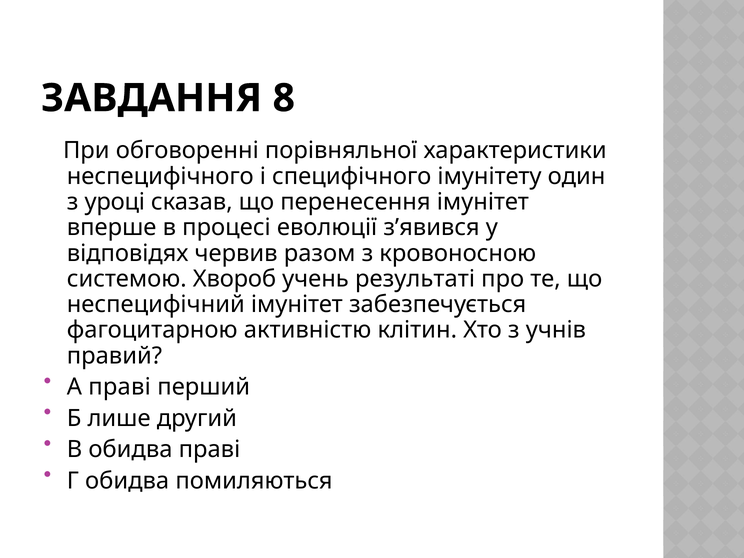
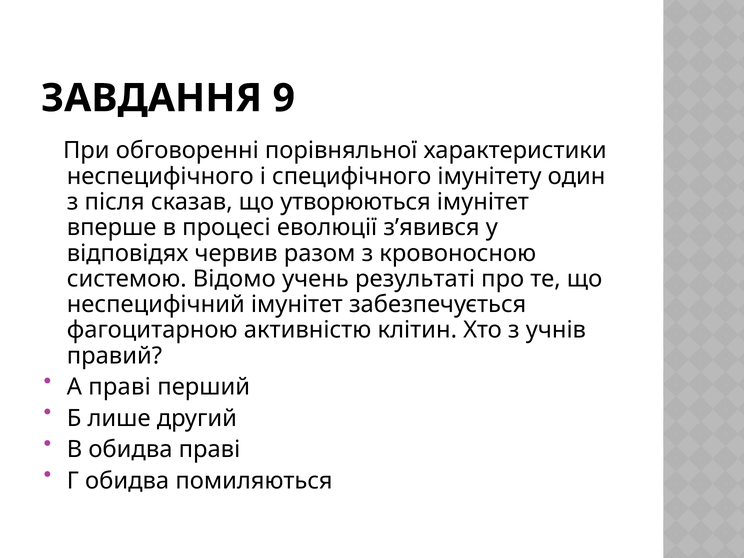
8: 8 -> 9 (284, 98)
уроці: уроці -> після (115, 202)
перенесення: перенесення -> утворюються (356, 202)
Хвороб: Хвороб -> Відомо (234, 279)
